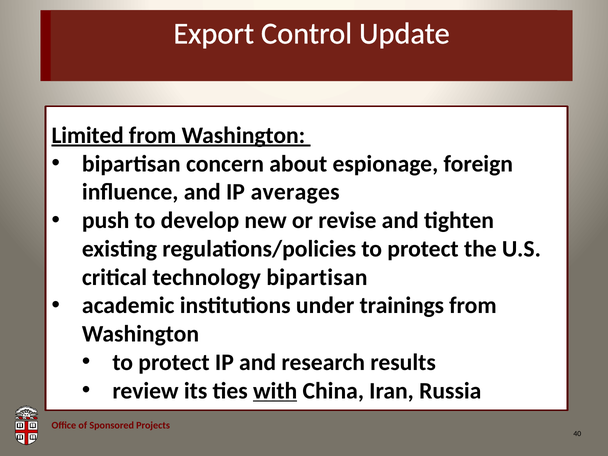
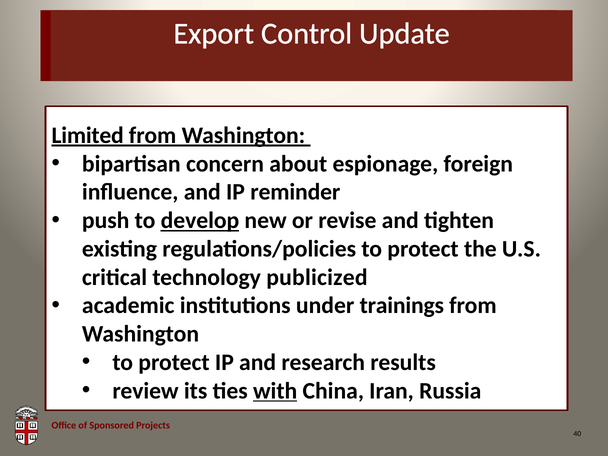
averages: averages -> reminder (295, 192)
develop underline: none -> present (200, 221)
technology bipartisan: bipartisan -> publicized (317, 277)
